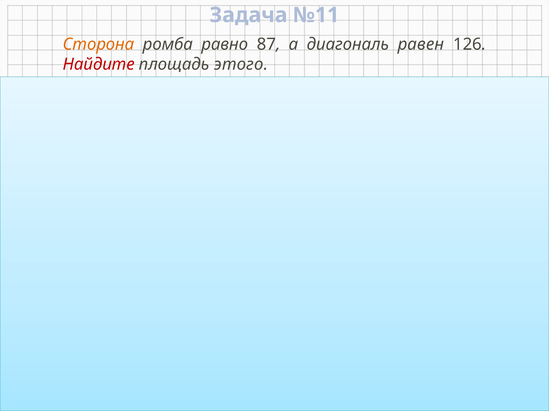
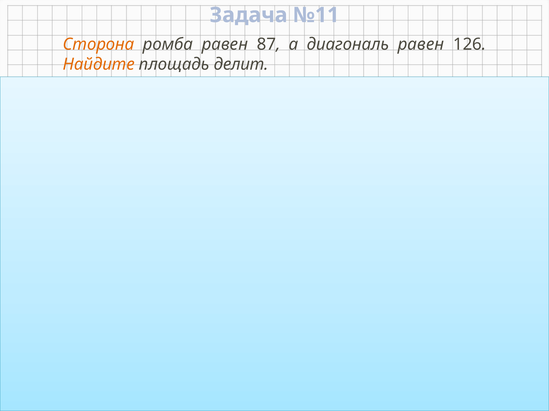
ромба равно: равно -> равен (225, 44)
Найдите colour: red -> orange (99, 65)
этого: этого -> делит (241, 65)
